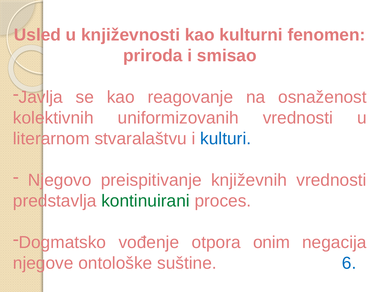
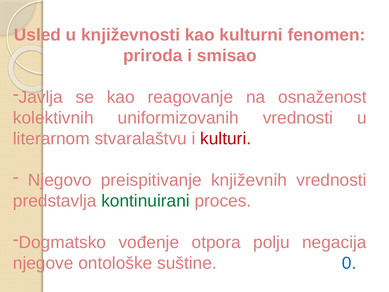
kulturi colour: blue -> red (226, 139)
onim: onim -> polju (271, 242)
6: 6 -> 0 (349, 263)
